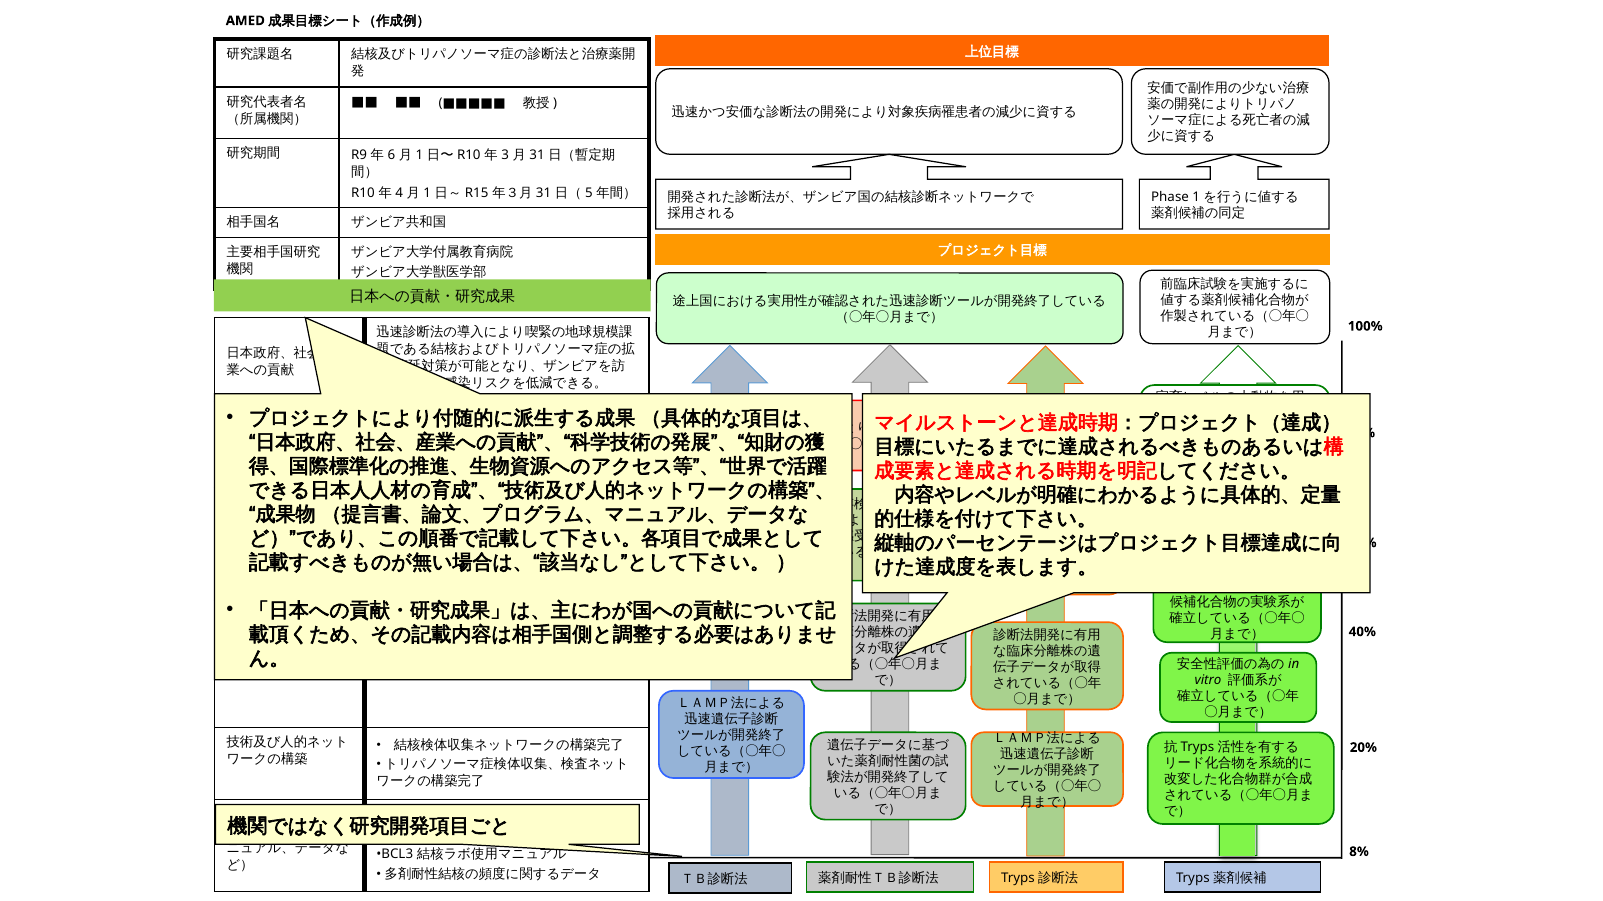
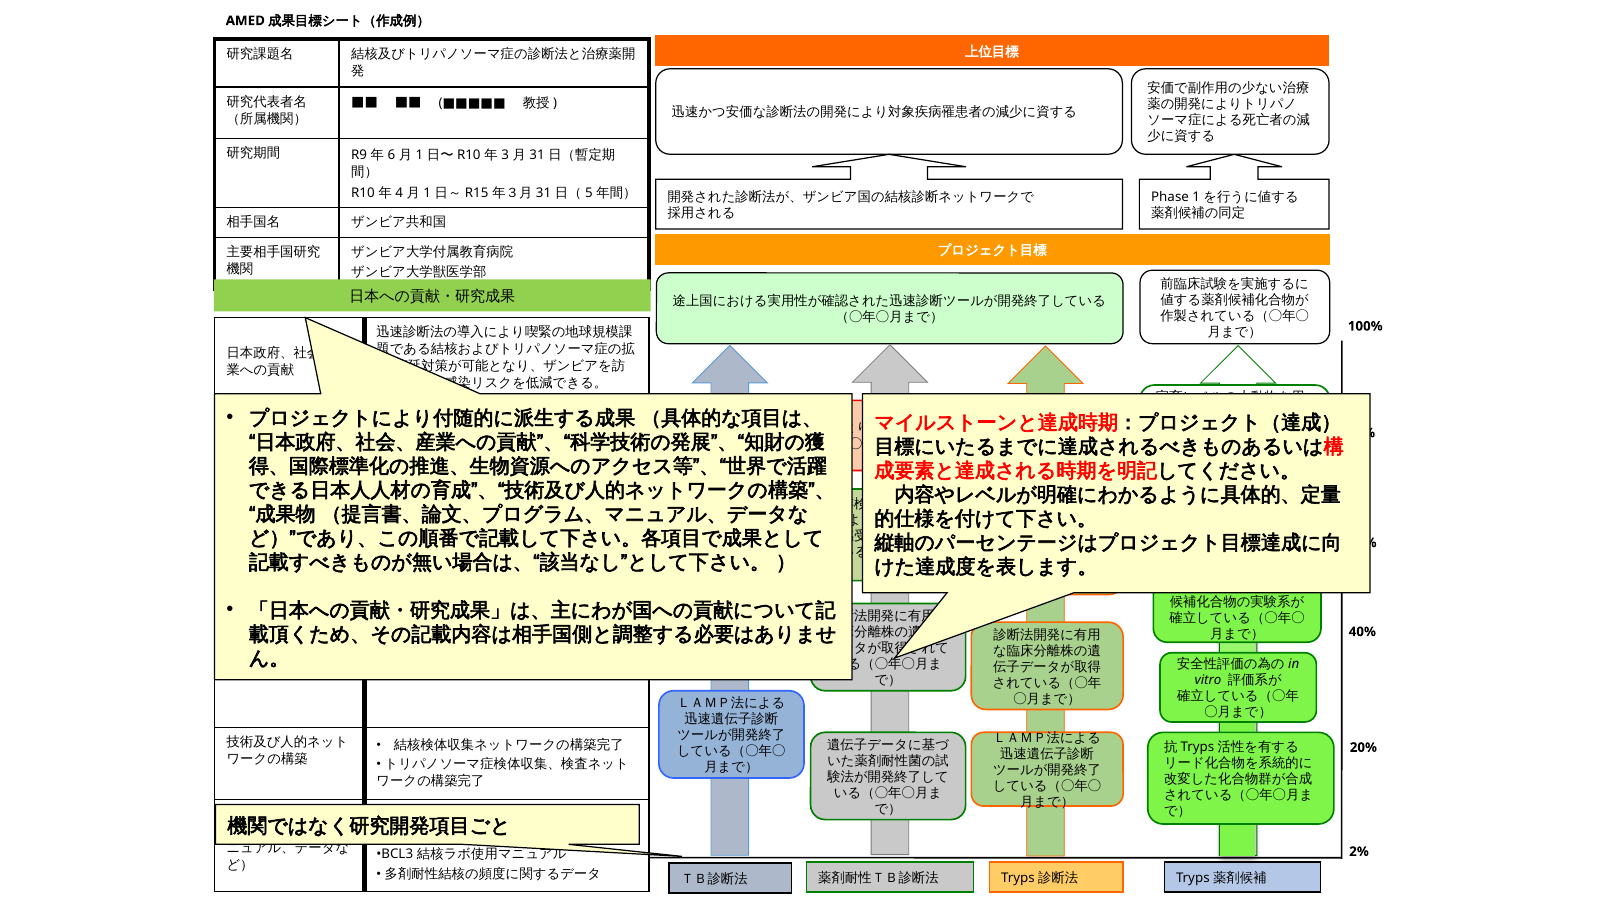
8%: 8% -> 2% (1359, 852)
